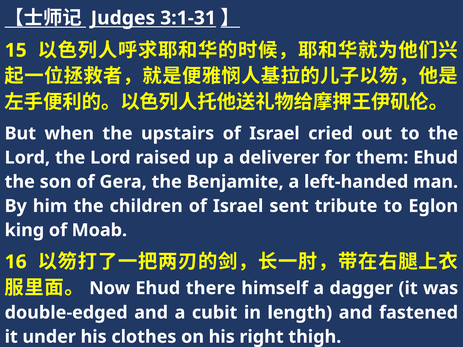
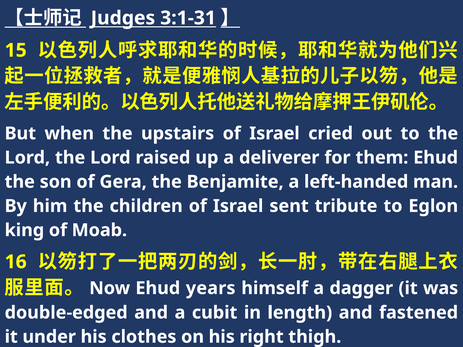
there: there -> years (211, 288)
